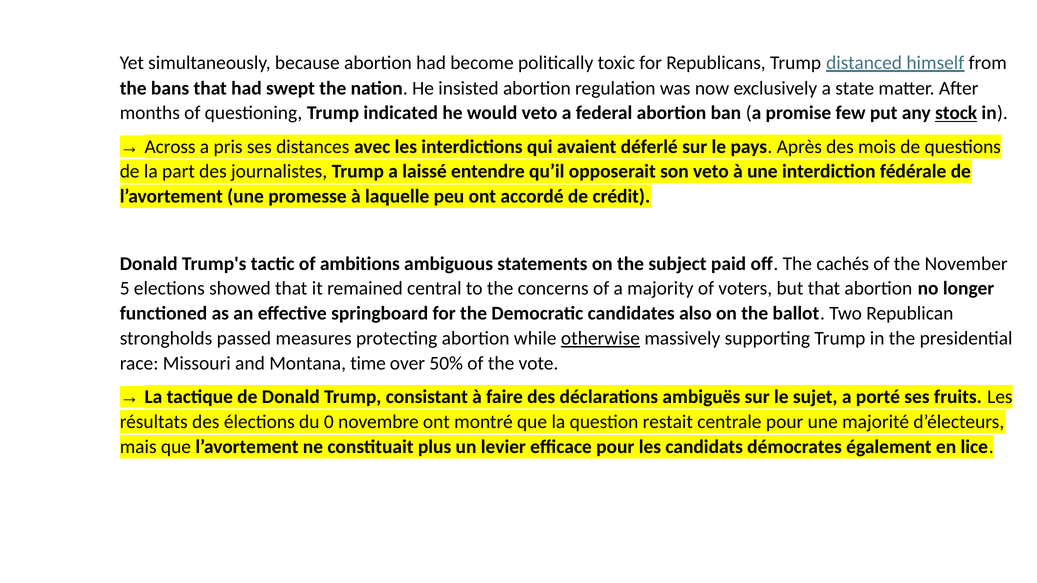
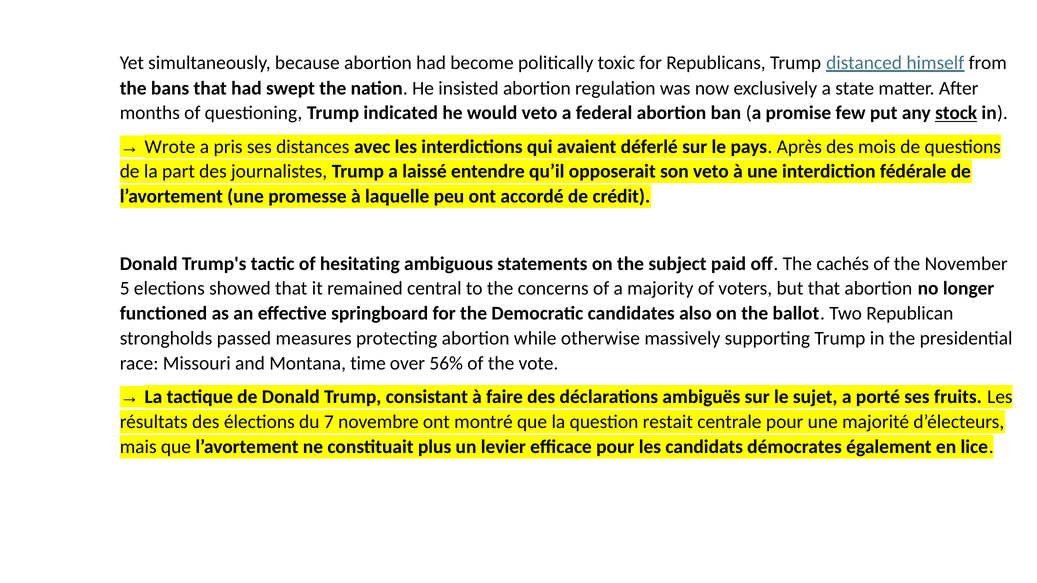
Across: Across -> Wrote (170, 147)
ambitions: ambitions -> hesitating (360, 264)
otherwise underline: present -> none (600, 339)
50%: 50% -> 56% (446, 364)
0: 0 -> 7 (329, 422)
